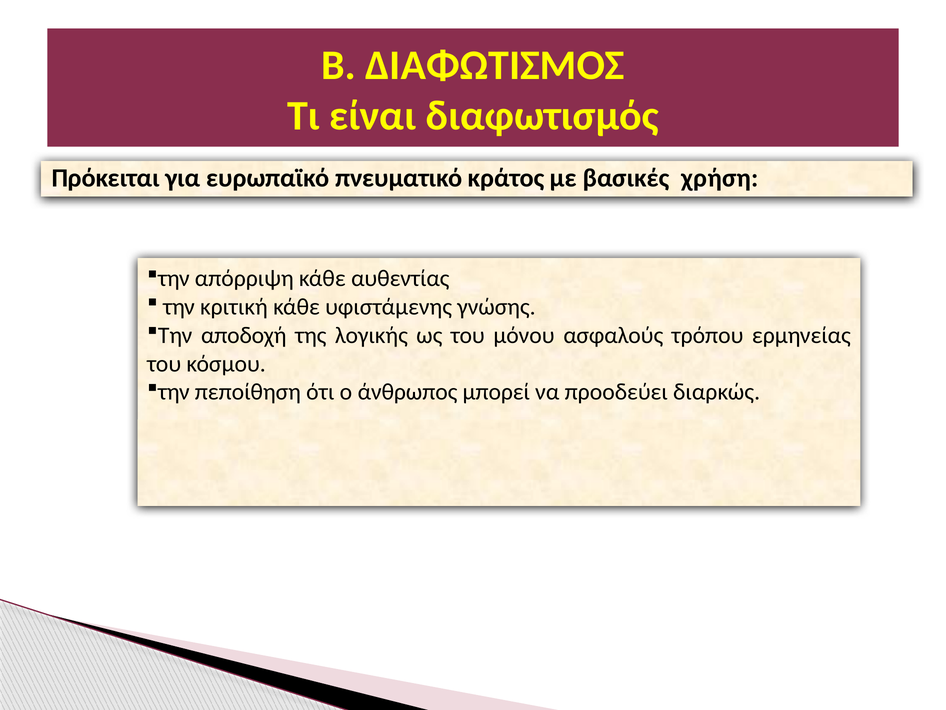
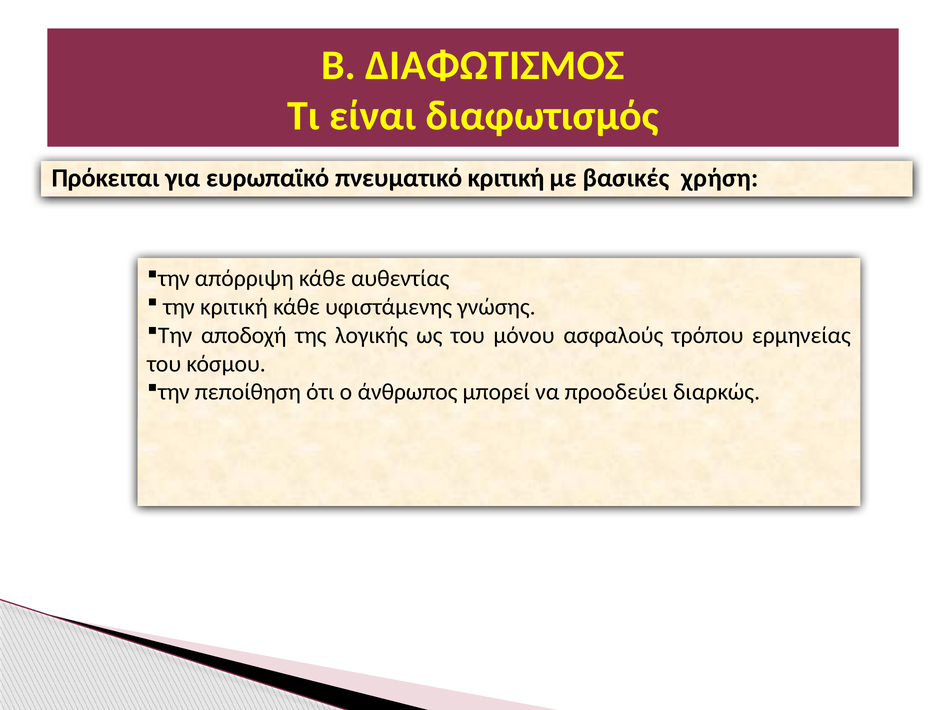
πνευματικό κράτος: κράτος -> κριτική (506, 178)
